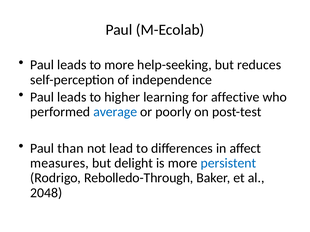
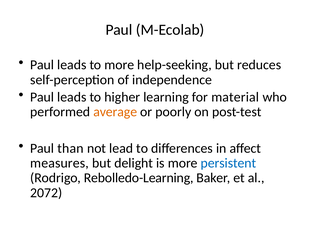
affective: affective -> material (235, 97)
average colour: blue -> orange (115, 112)
Rebolledo-Through: Rebolledo-Through -> Rebolledo-Learning (139, 178)
2048: 2048 -> 2072 (46, 193)
